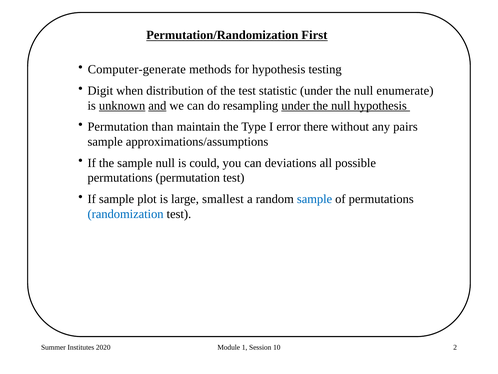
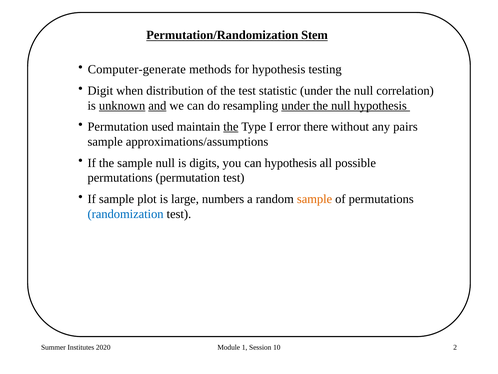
First: First -> Stem (315, 35)
enumerate: enumerate -> correlation (405, 90)
than: than -> used (163, 127)
the underline: none -> present (231, 127)
could: could -> digits (204, 163)
can deviations: deviations -> hypothesis (291, 163)
smallest: smallest -> numbers (223, 199)
sample colour: blue -> orange (315, 199)
